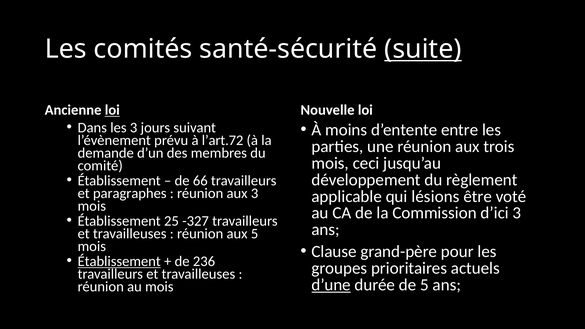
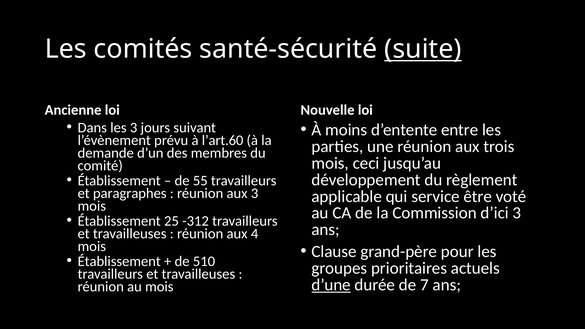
loi underline: present -> none (112, 110)
l’art.72: l’art.72 -> l’art.60 (223, 140)
66: 66 -> 55 (200, 181)
lésions: lésions -> service (436, 196)
-327: -327 -> -312 (196, 221)
aux 5: 5 -> 4 (255, 234)
Établissement underline: present -> none (119, 261)
236: 236 -> 510 (204, 261)
de 5: 5 -> 7 (424, 285)
